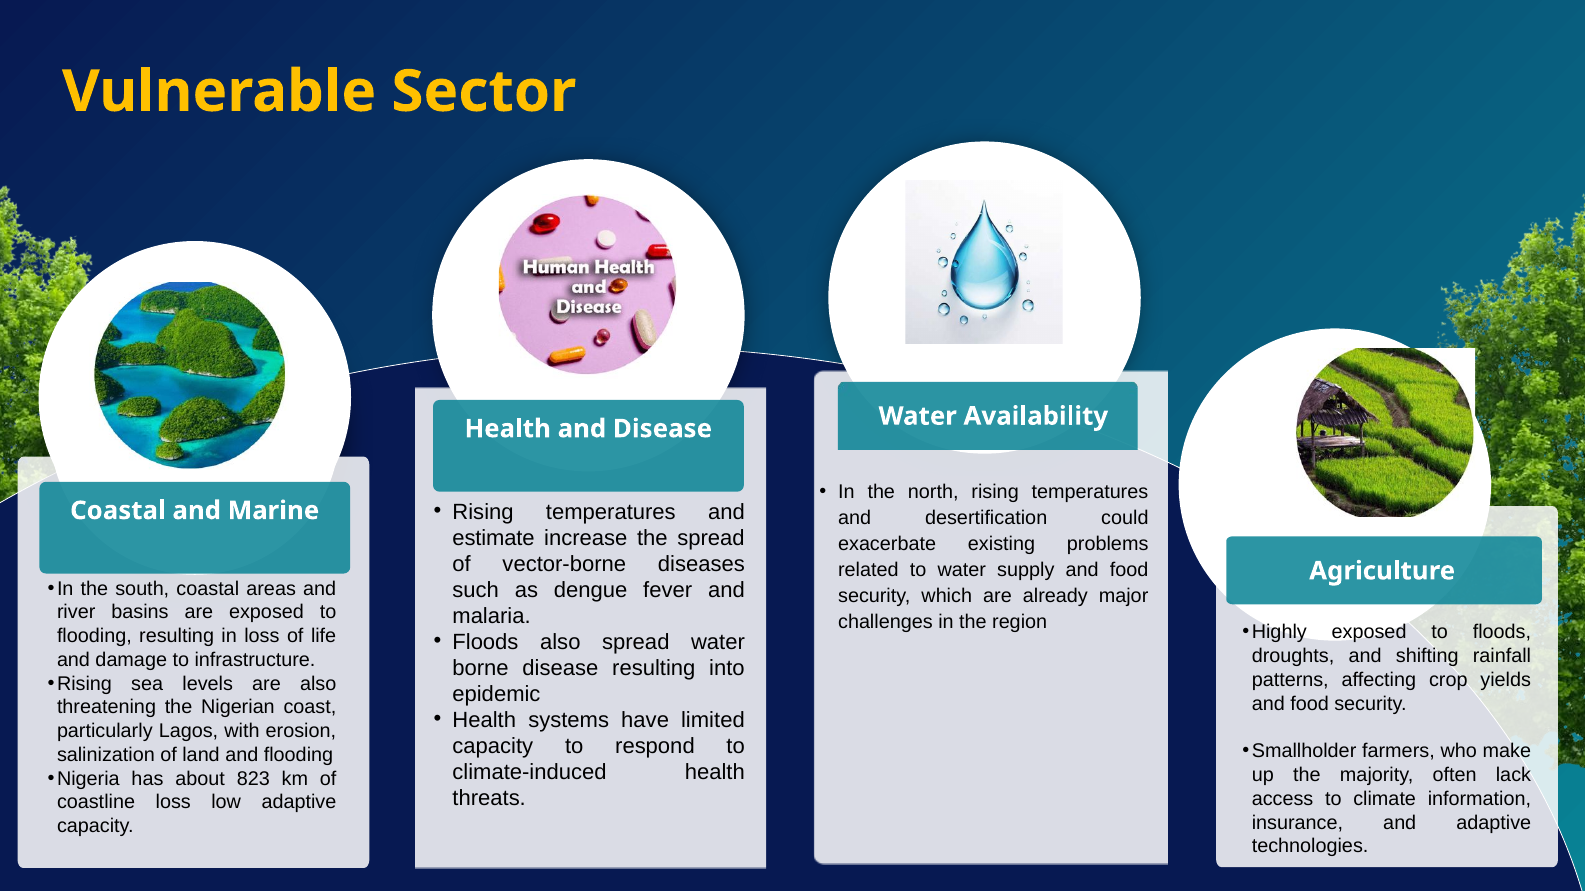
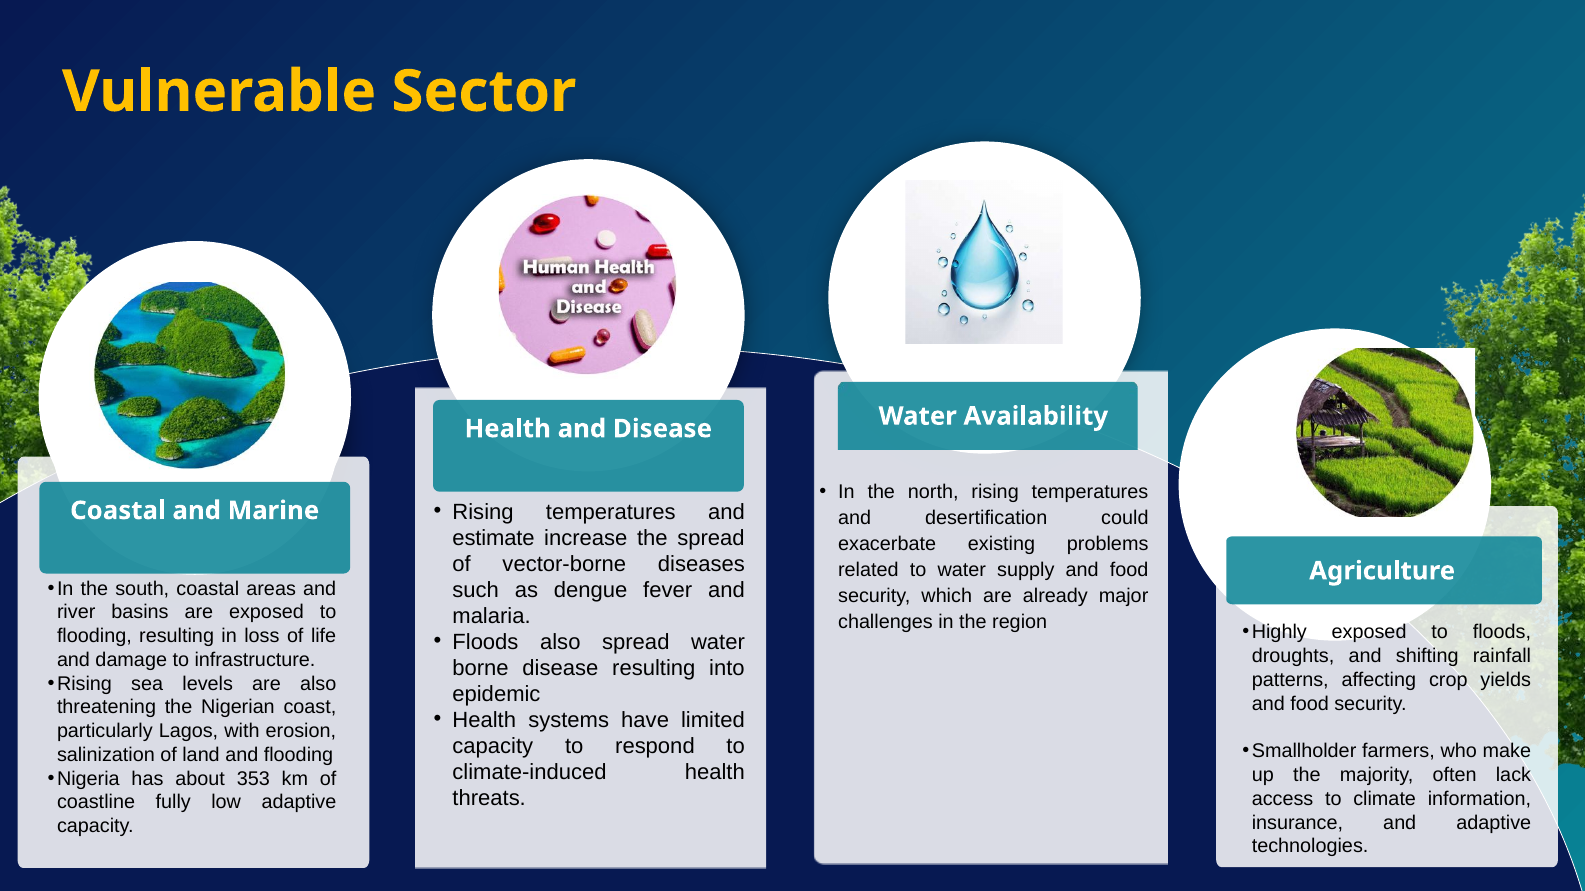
823: 823 -> 353 (253, 779)
coastline loss: loss -> fully (173, 803)
